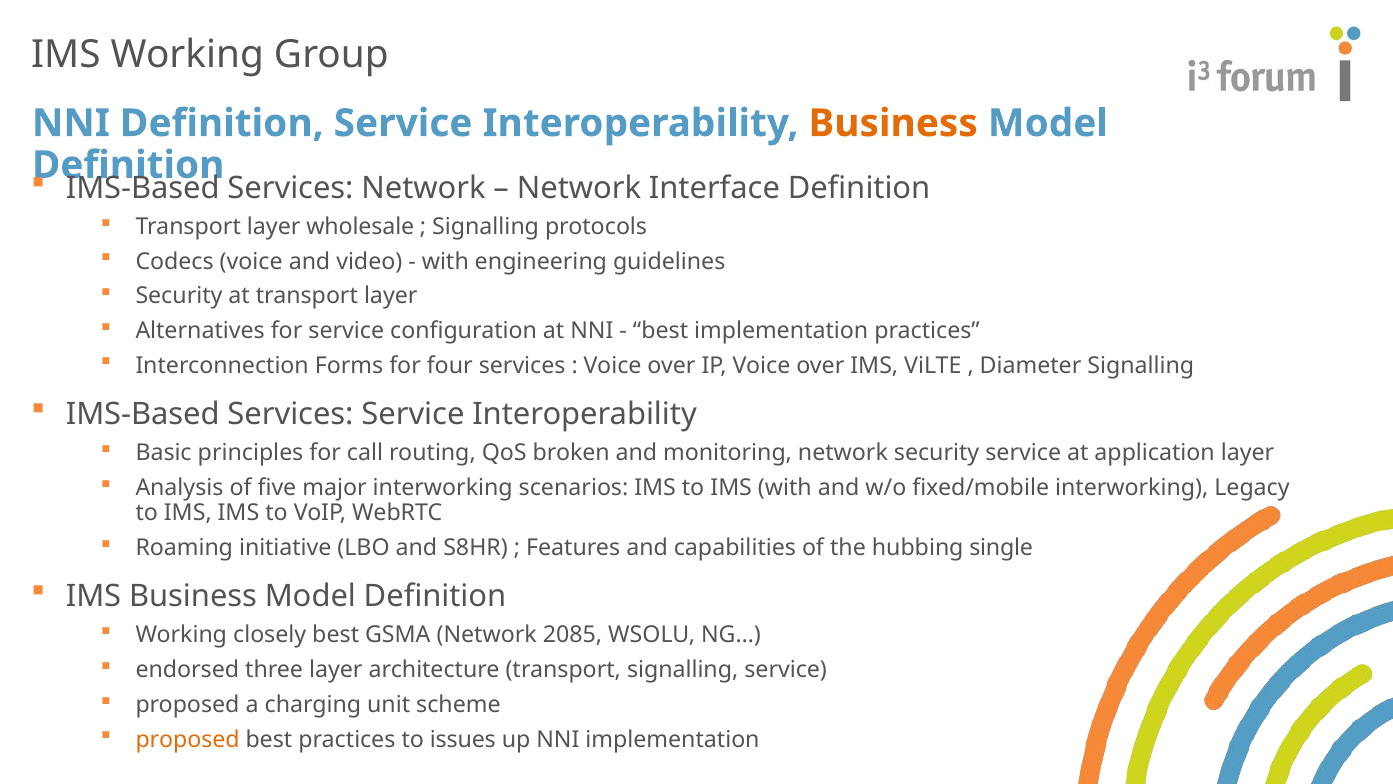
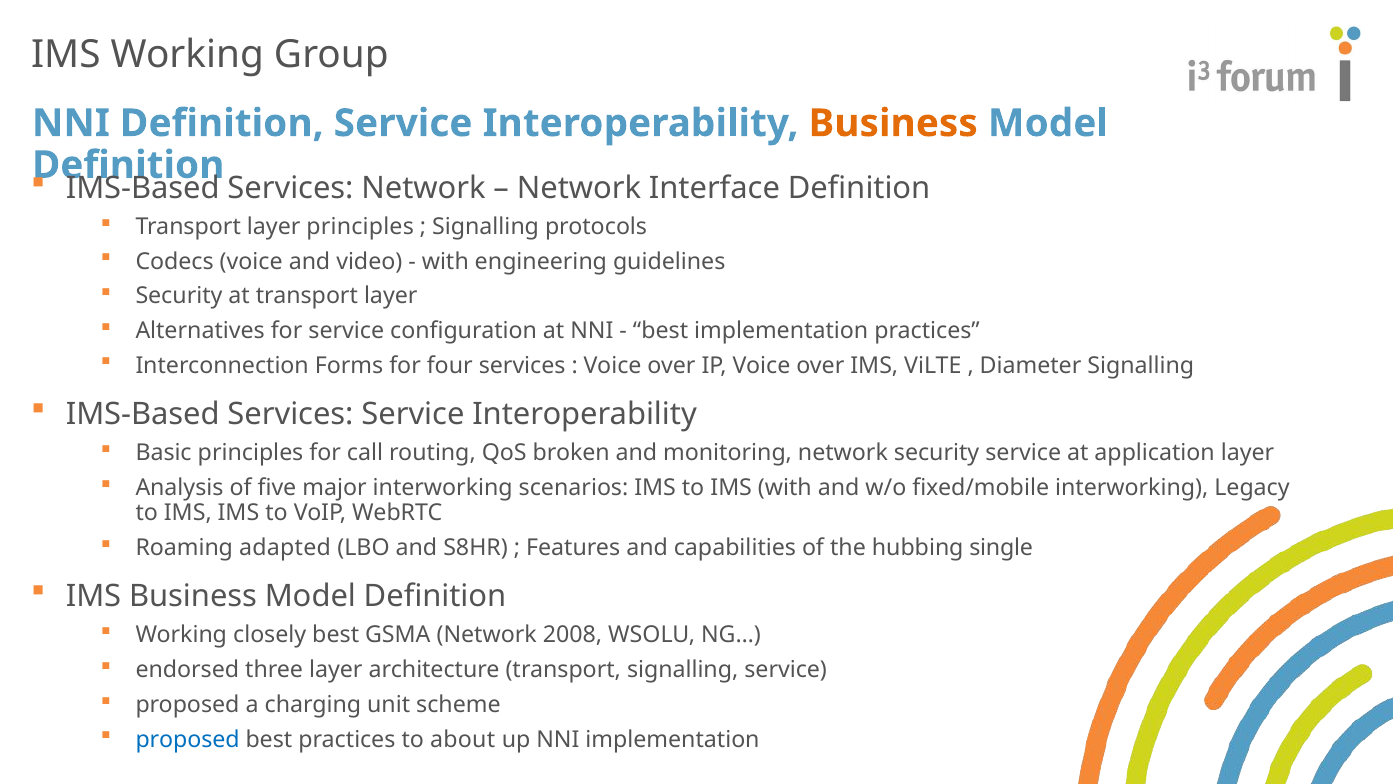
layer wholesale: wholesale -> principles (360, 227)
initiative: initiative -> adapted (285, 548)
2085: 2085 -> 2008 (572, 635)
proposed colour: orange -> blue (188, 739)
issues: issues -> about (463, 739)
